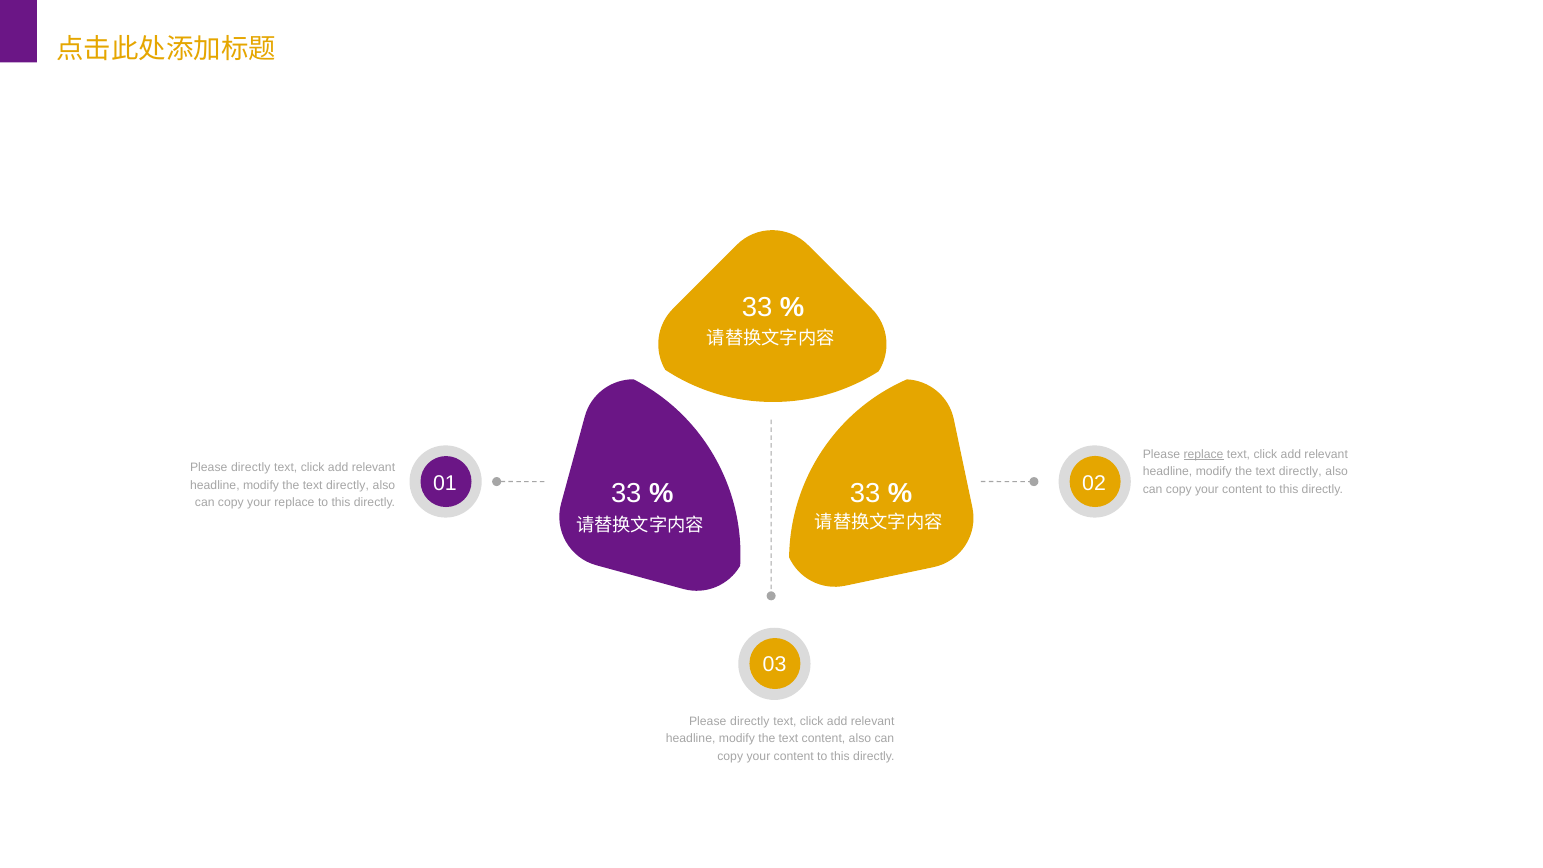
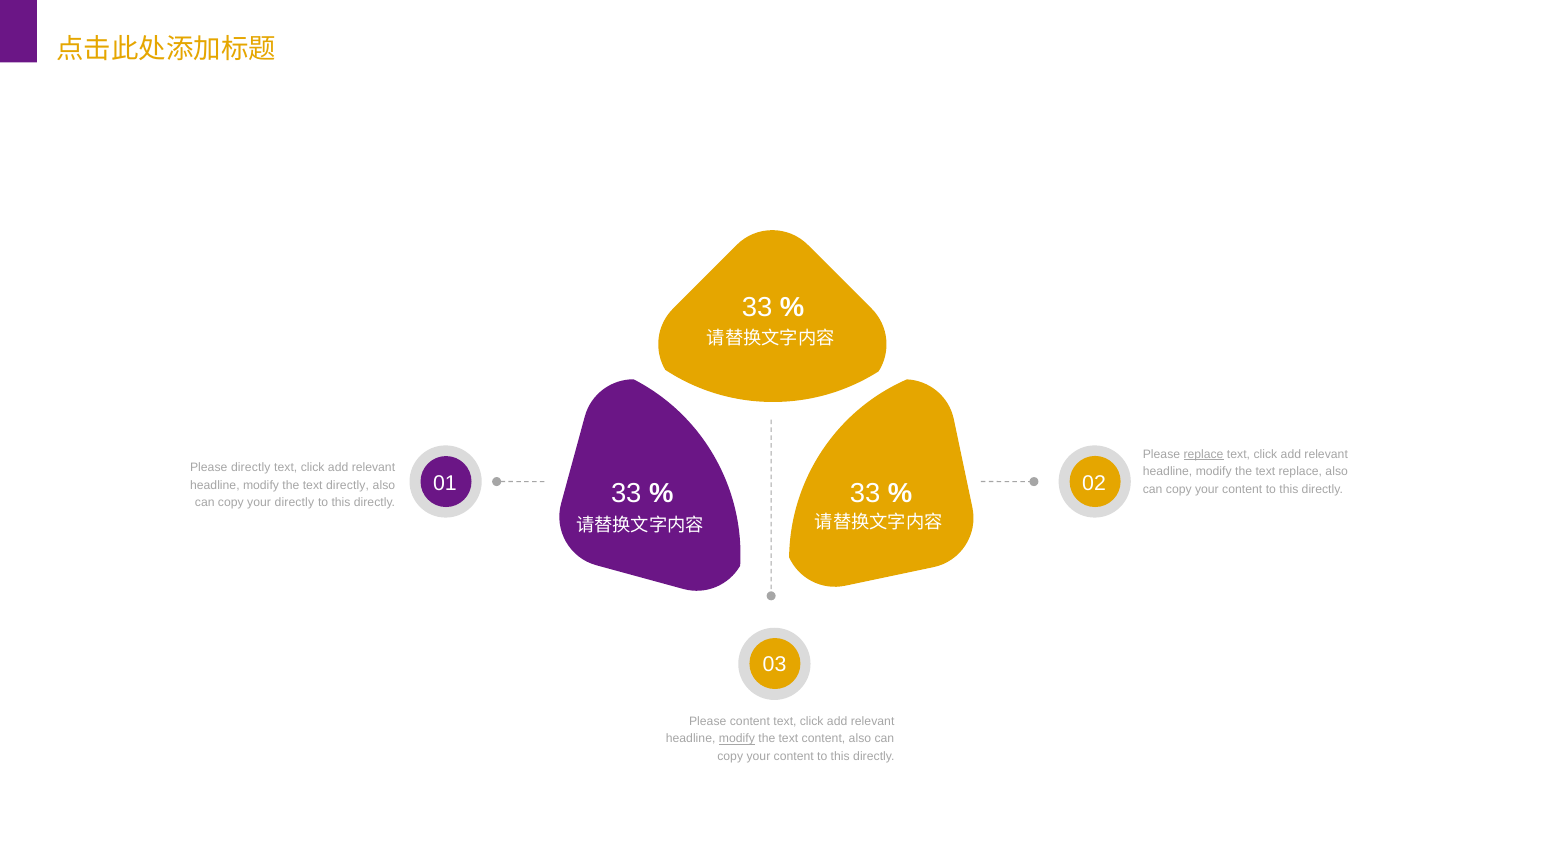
directly: directly -> replace (1300, 472)
your replace: replace -> directly (294, 503)
directly: directly -> content (750, 721)
modify underline: none -> present (737, 739)
